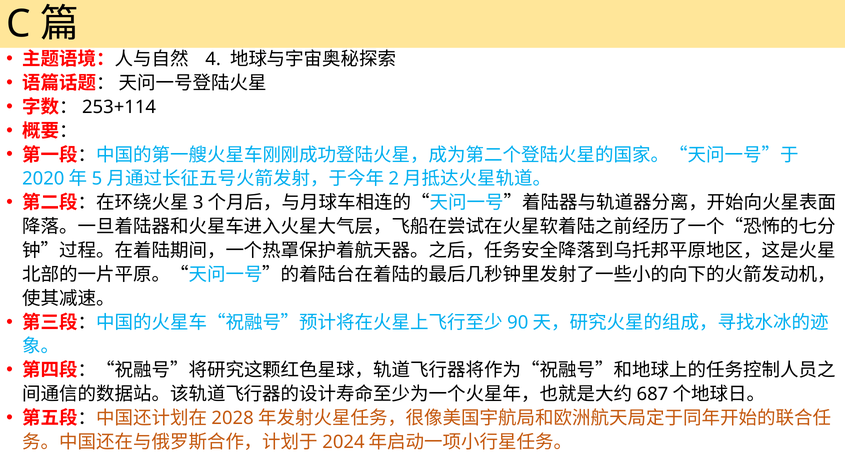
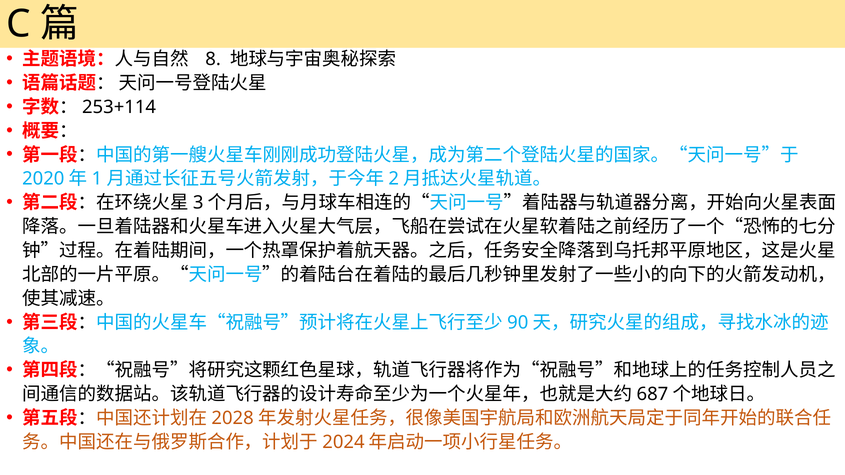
4: 4 -> 8 (213, 59)
5: 5 -> 1 (97, 179)
